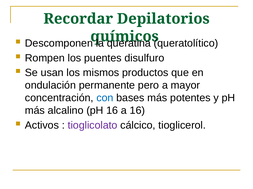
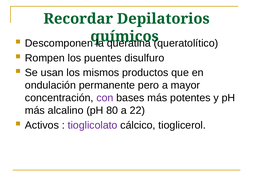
con colour: blue -> purple (105, 98)
pH 16: 16 -> 80 (112, 111)
a 16: 16 -> 22 (137, 111)
